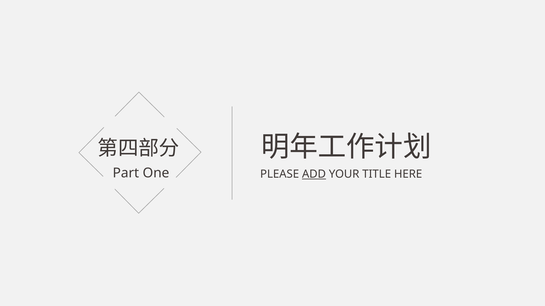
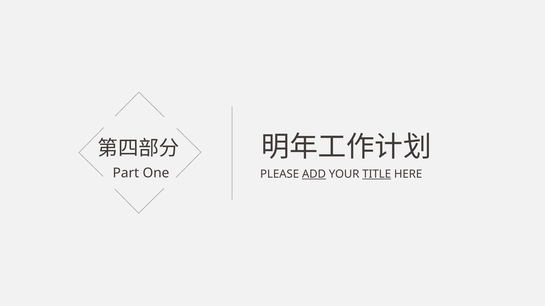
TITLE underline: none -> present (377, 174)
